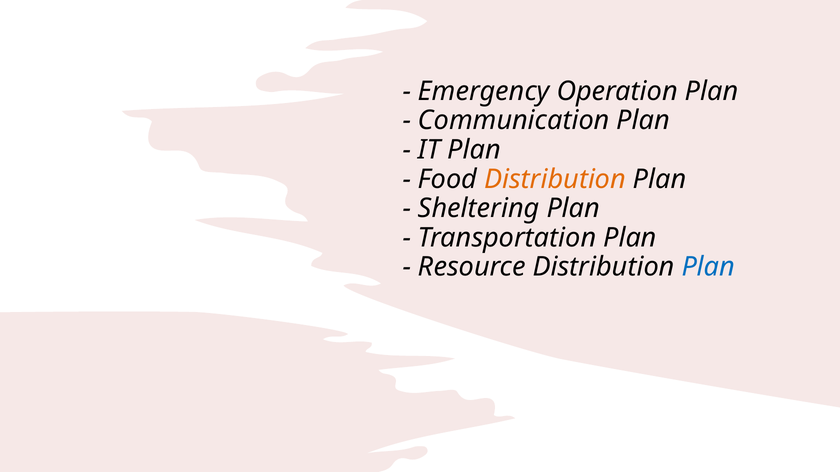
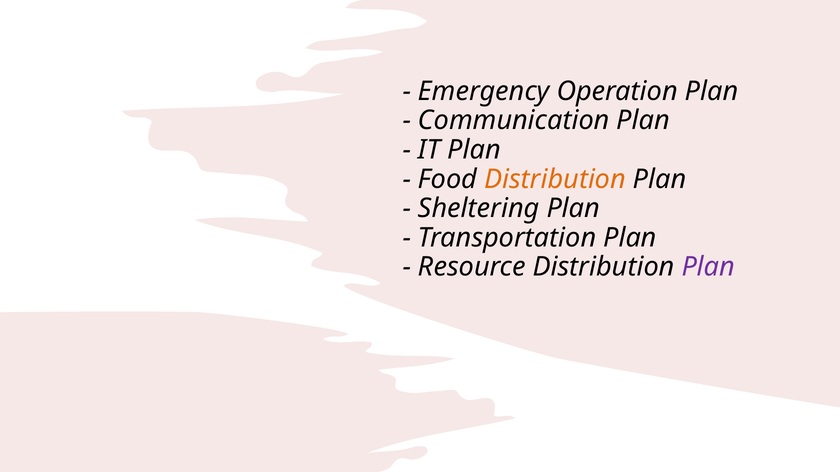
Plan colour: blue -> purple (708, 267)
